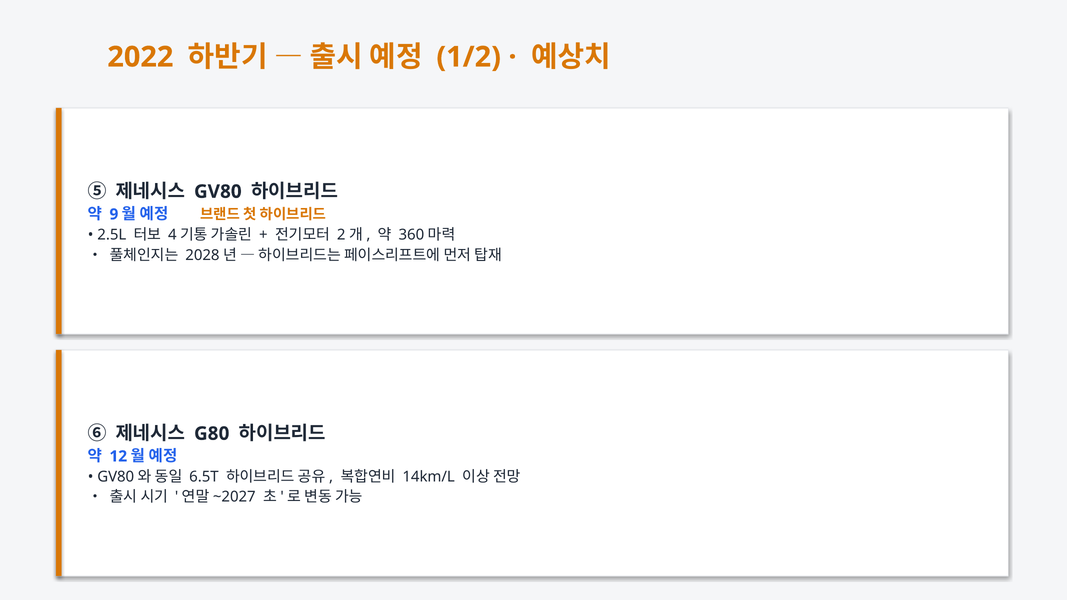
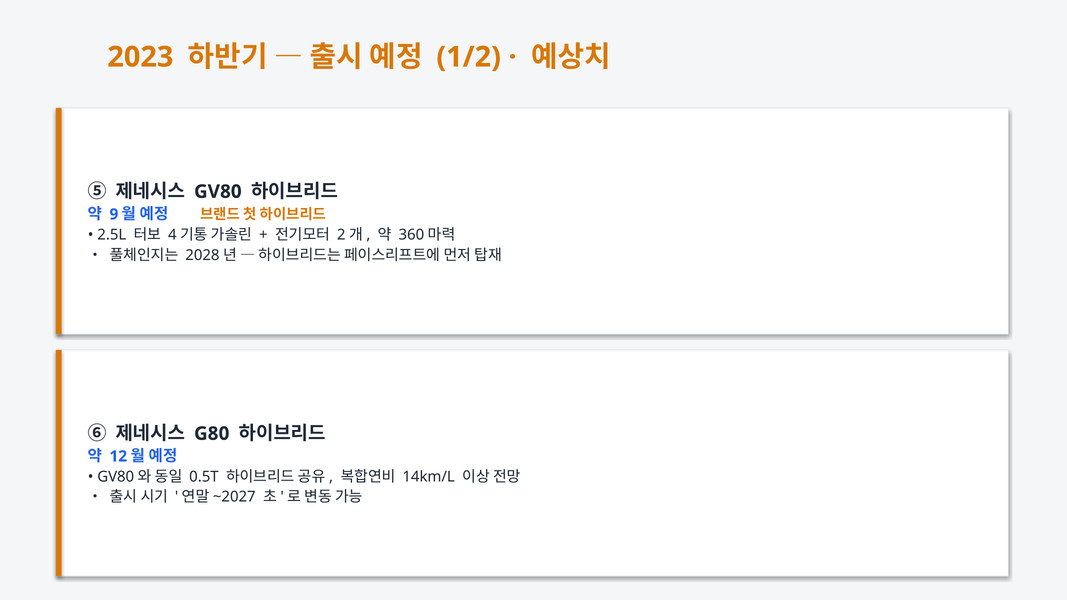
2022: 2022 -> 2023 (140, 57)
6.5T: 6.5T -> 0.5T (204, 477)
